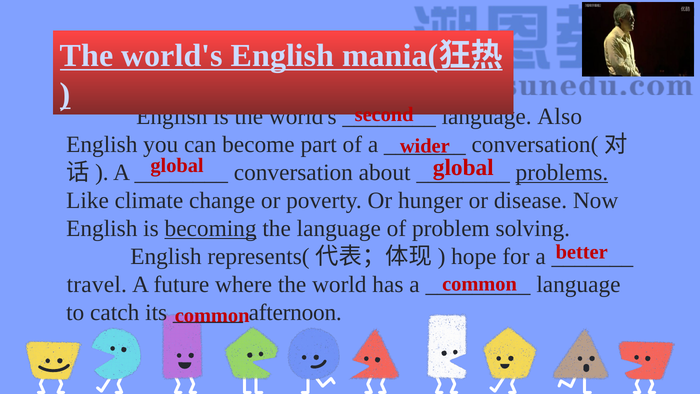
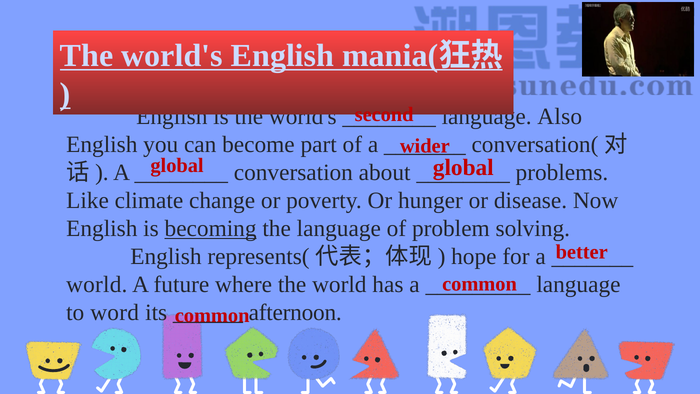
problems underline: present -> none (562, 172)
travel: travel -> world (97, 284)
catch: catch -> word (115, 312)
